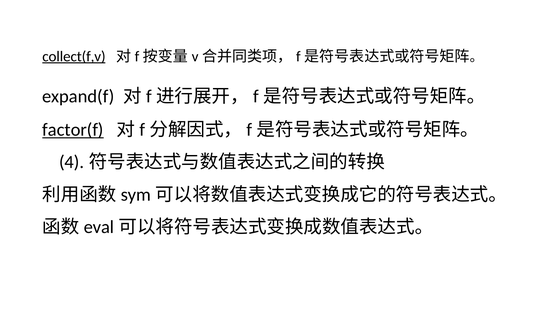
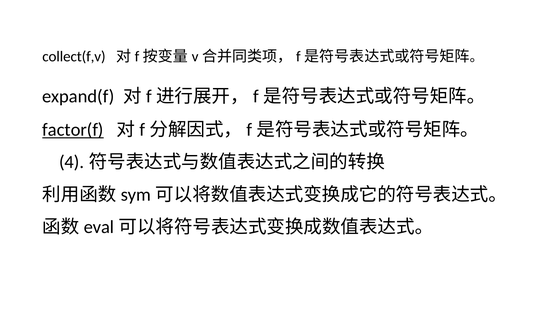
collect(f,v underline: present -> none (74, 56)
